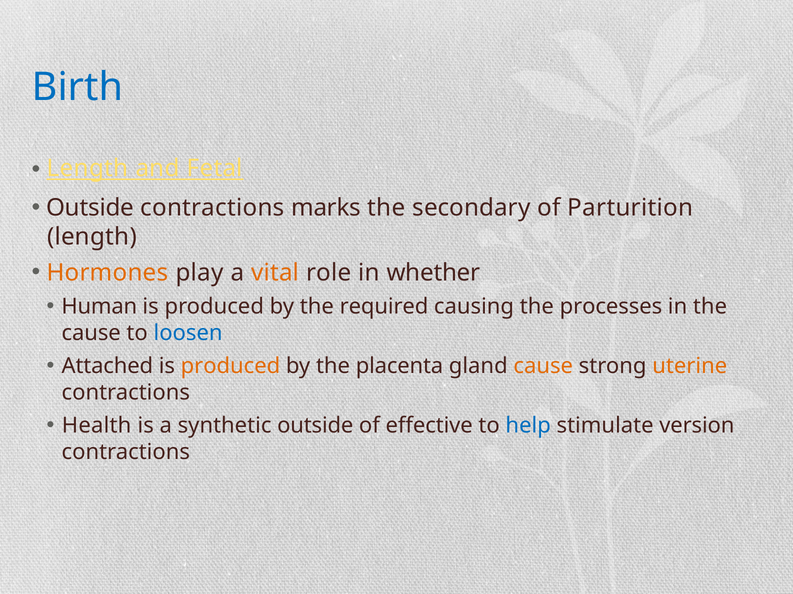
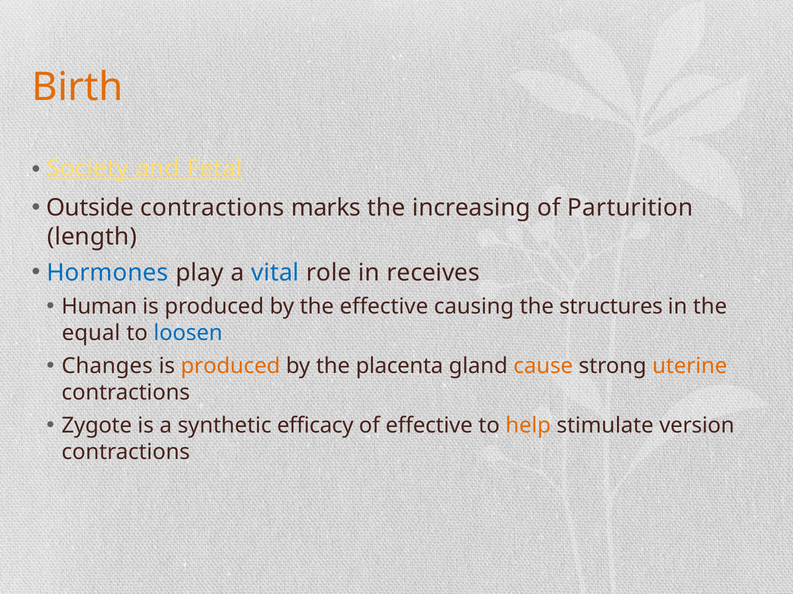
Birth colour: blue -> orange (77, 87)
Length: Length -> Society (88, 168)
secondary: secondary -> increasing (471, 208)
Hormones colour: orange -> blue (108, 273)
vital colour: orange -> blue (275, 273)
whether: whether -> receives (433, 273)
the required: required -> effective (384, 307)
processes: processes -> structures (611, 307)
cause: cause -> equal (91, 334)
Attached: Attached -> Changes (107, 367)
Health: Health -> Zygote (97, 426)
synthetic outside: outside -> efficacy (315, 426)
help colour: blue -> orange (528, 426)
